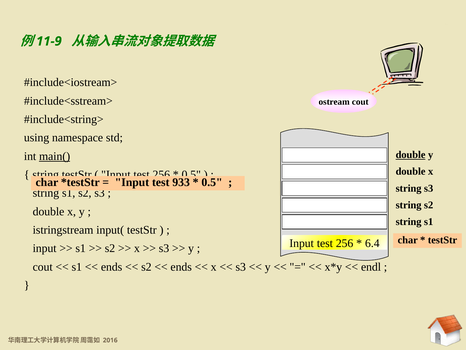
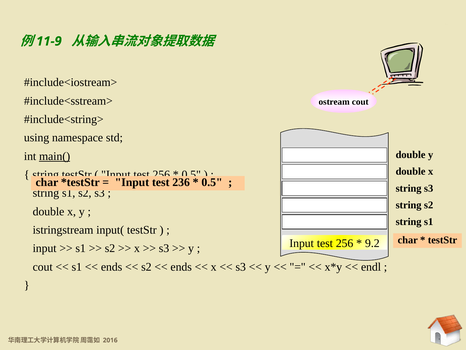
double underline: present -> none (411, 155)
933: 933 -> 236 (181, 182)
6.4: 6.4 -> 9.2 (372, 243)
